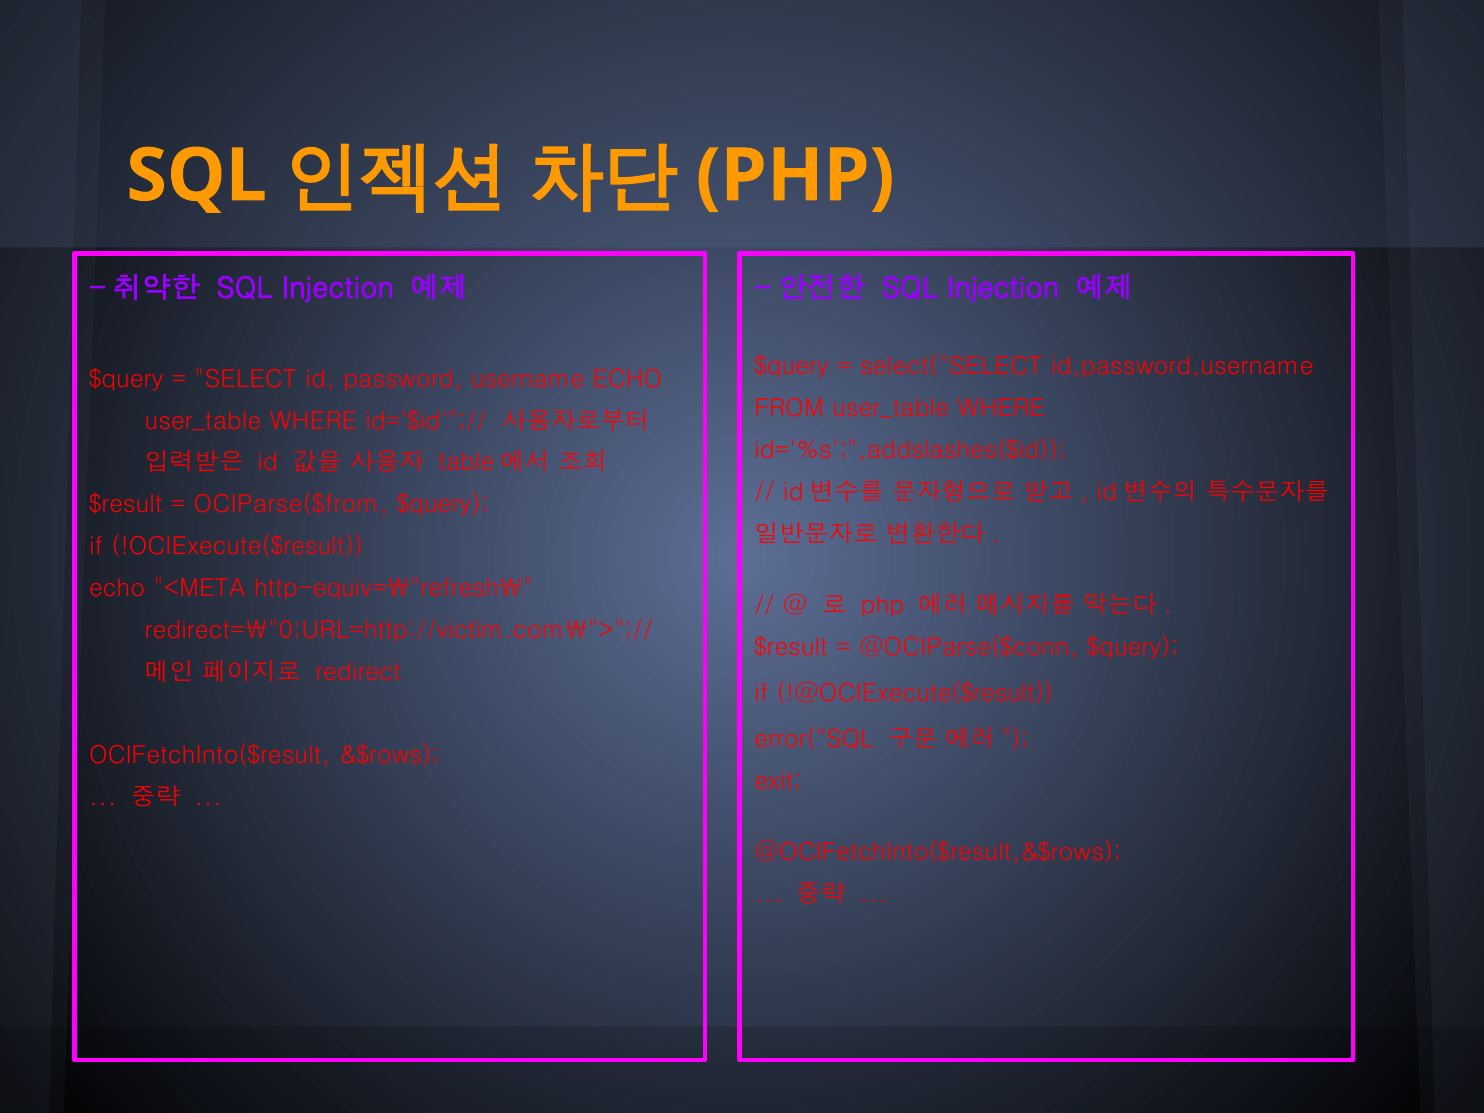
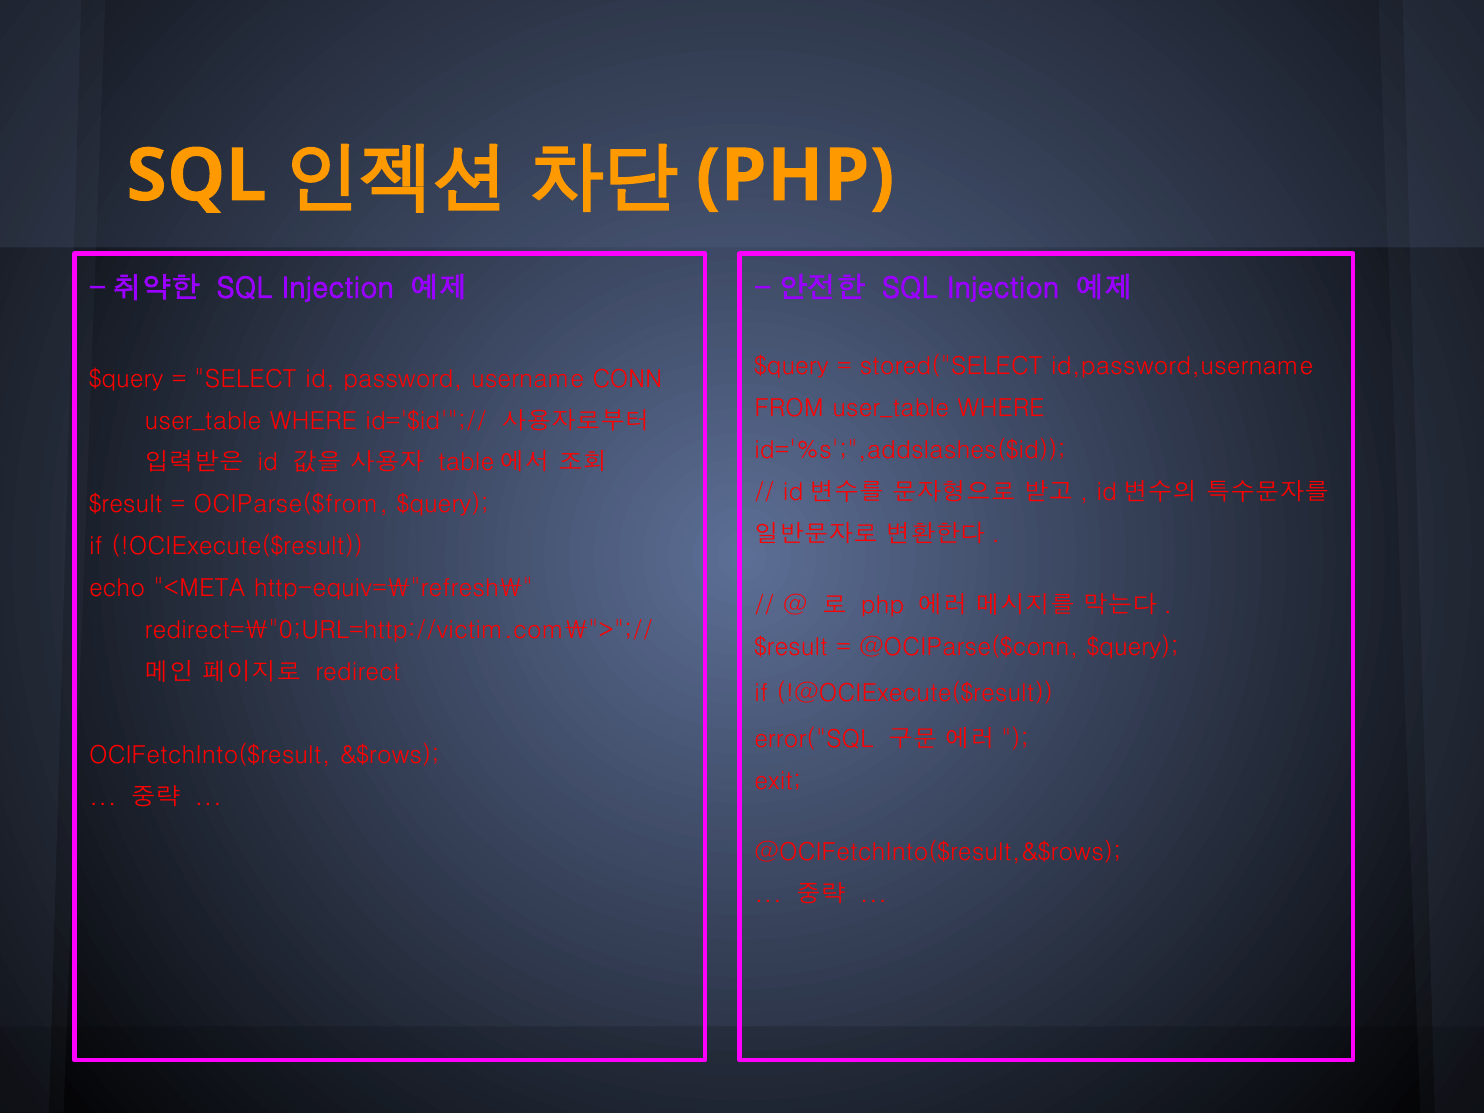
select("SELECT: select("SELECT -> stored("SELECT (951, 367)
username ECHO: ECHO -> CONN (627, 379)
